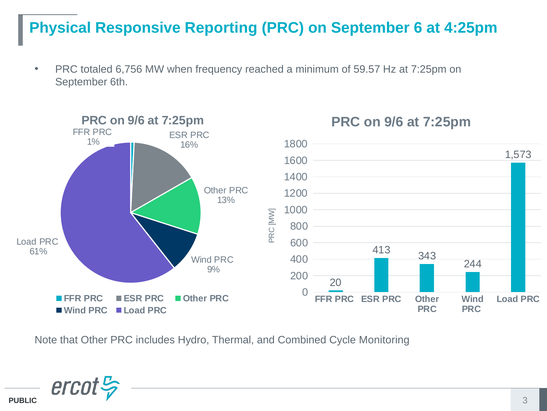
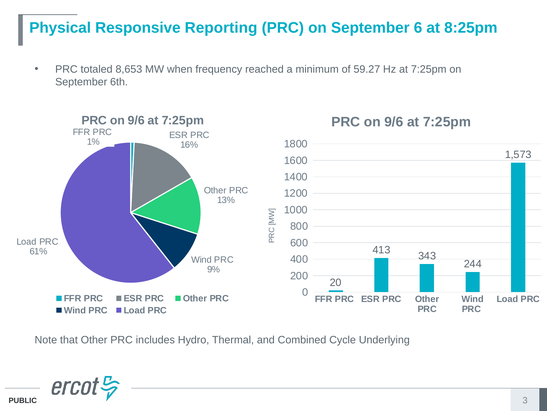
4:25pm: 4:25pm -> 8:25pm (471, 28)
6,756: 6,756 -> 8,653 (129, 69)
59.57: 59.57 -> 59.27 (367, 69)
Monitoring: Monitoring -> Underlying (384, 339)
